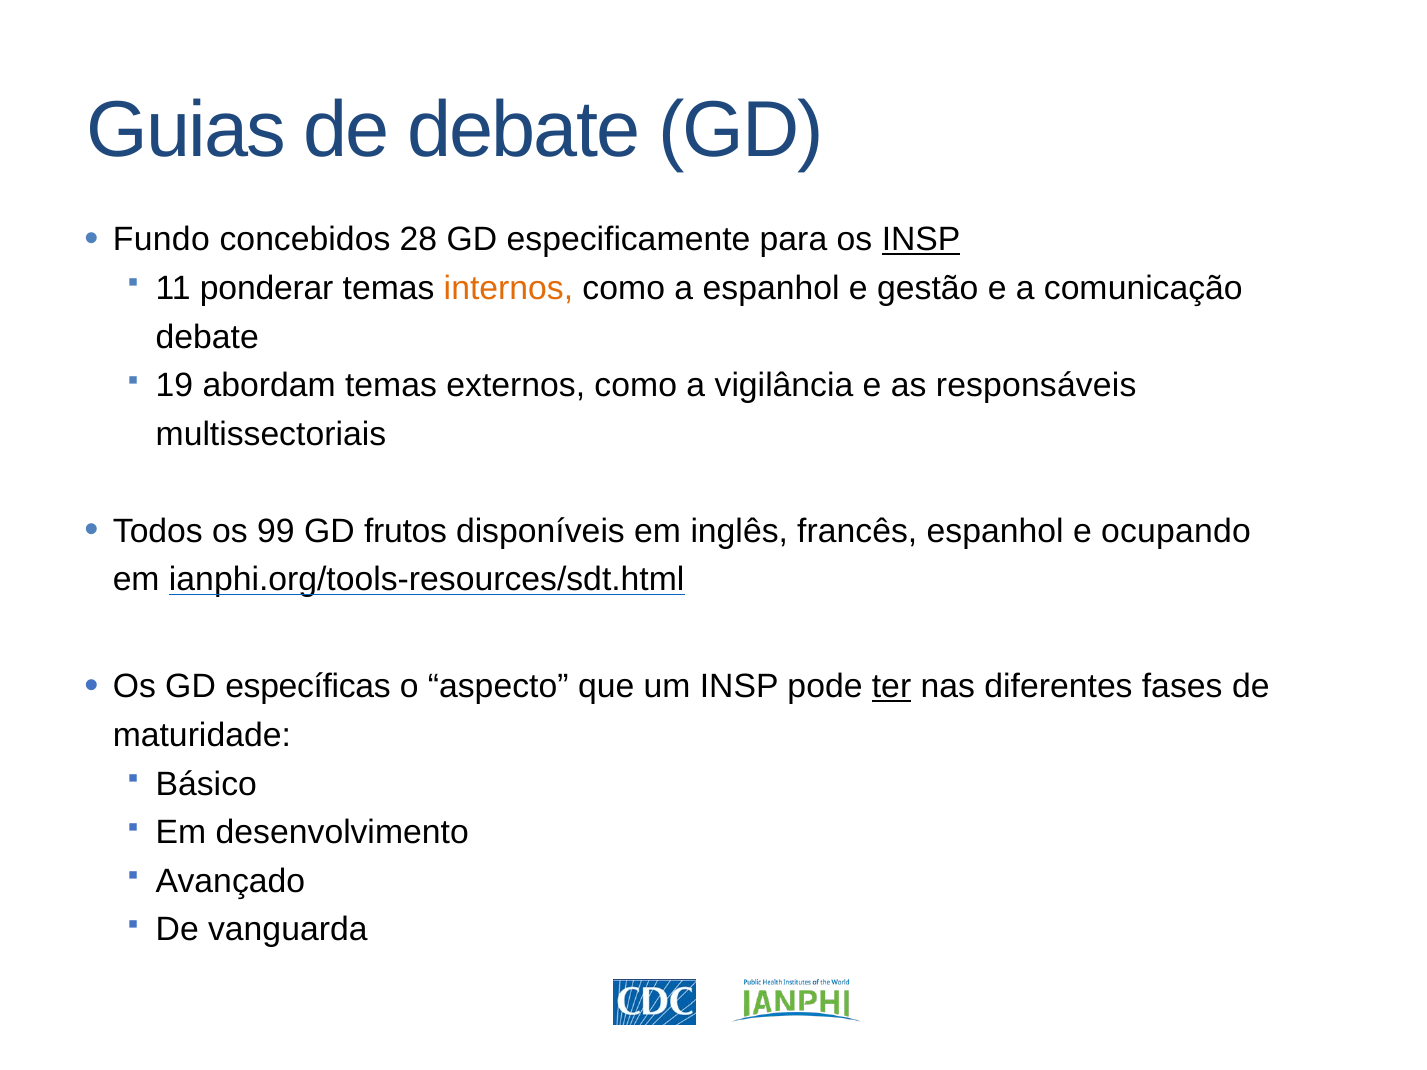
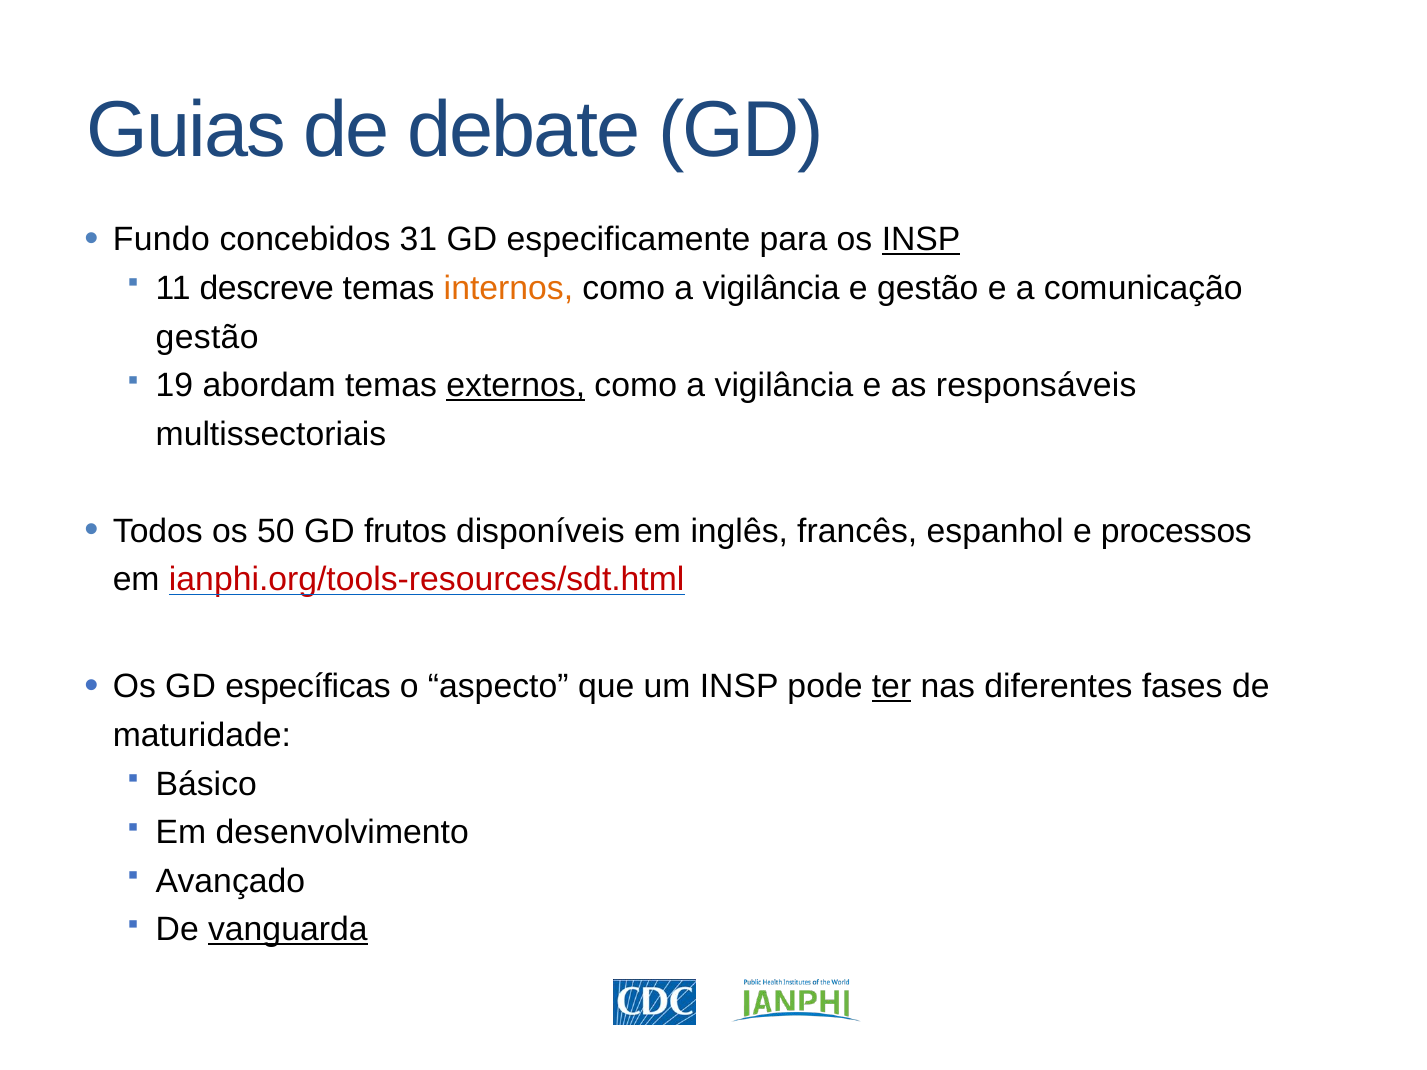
28: 28 -> 31 (418, 240)
ponderar: ponderar -> descreve (267, 288)
espanhol: espanhol -> vigilância (771, 288)
debate: debate -> gestão (207, 337)
externos underline: none -> present (516, 386)
99: 99 -> 50 (276, 531)
ocupando: ocupando -> processos (1176, 531)
ianphi.org/tools-resources/sdt.html colour: black -> red (427, 580)
vanguarda underline: none -> present (288, 930)
